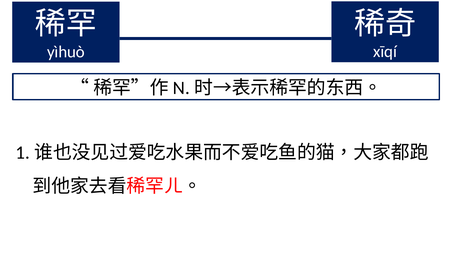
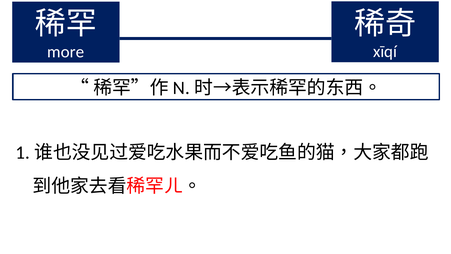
yìhuò: yìhuò -> more (66, 52)
